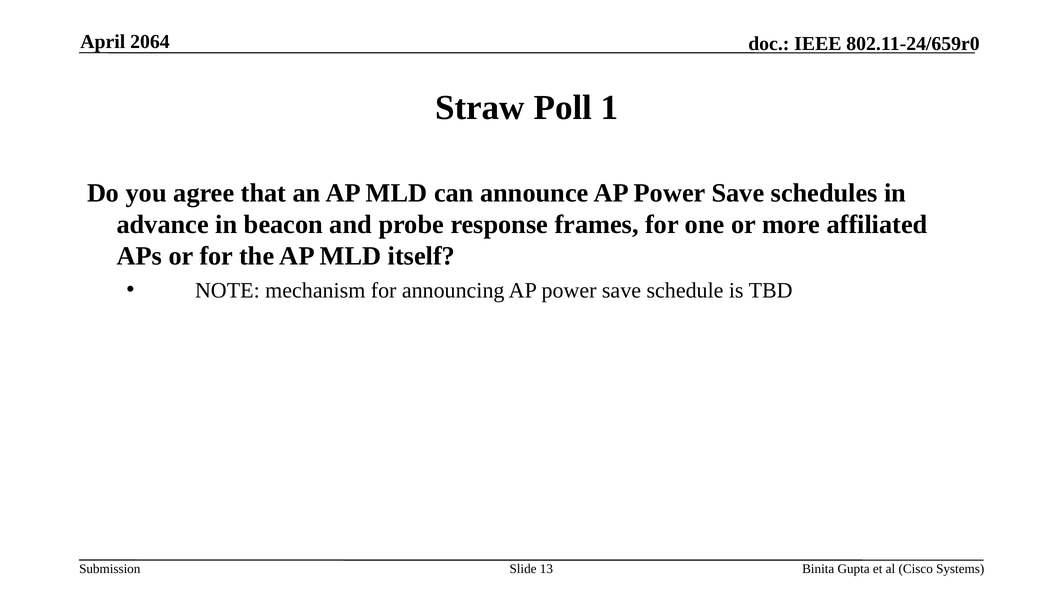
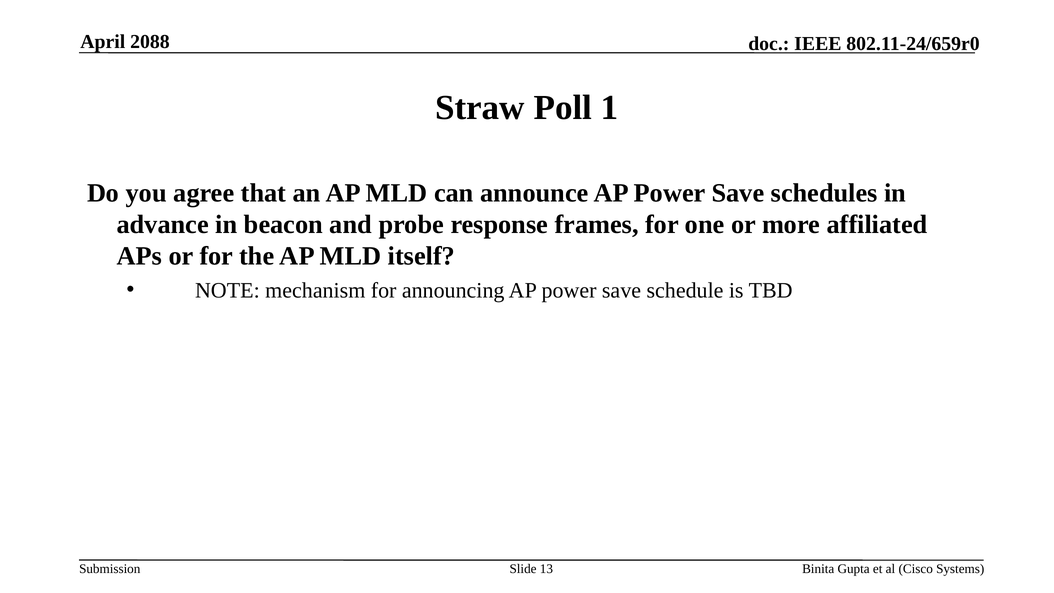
2064: 2064 -> 2088 (150, 42)
